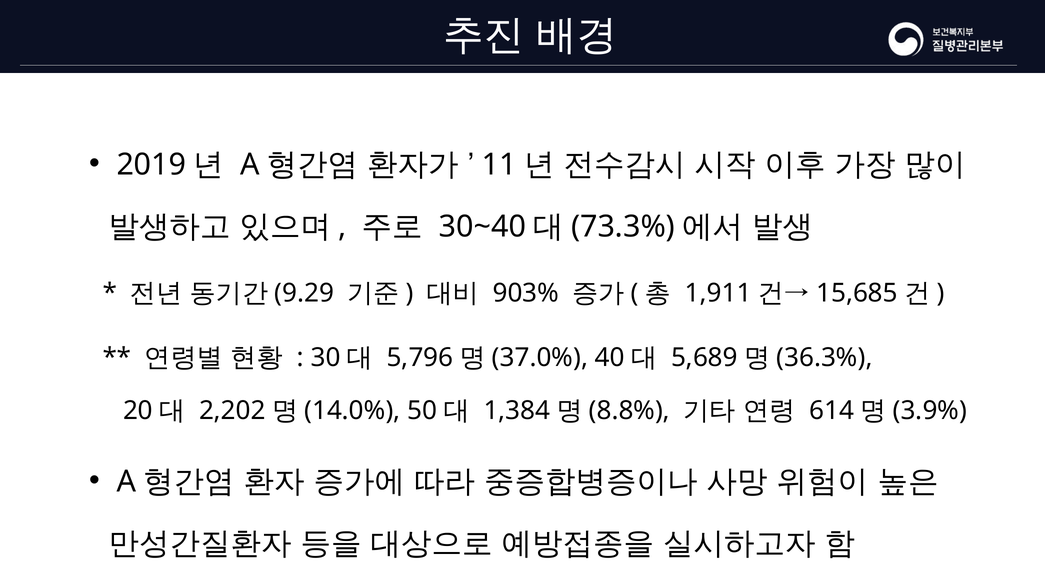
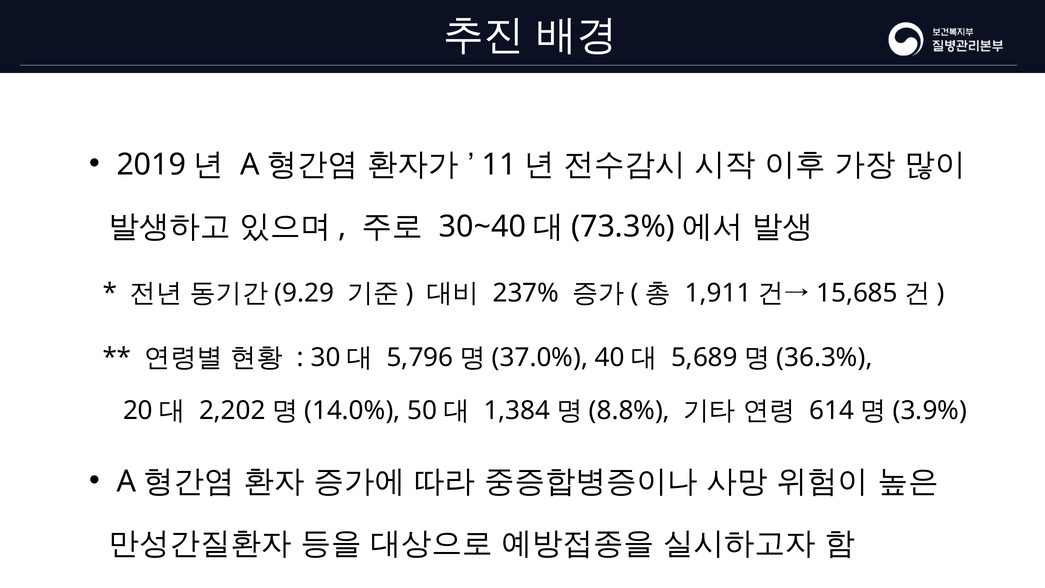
903%: 903% -> 237% (526, 293)
